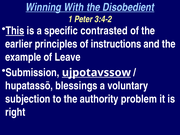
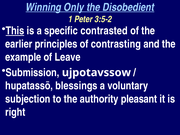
With: With -> Only (74, 7)
3:4-2: 3:4-2 -> 3:5-2 (103, 19)
instructions: instructions -> contrasting (116, 44)
ujpotavssow underline: present -> none (96, 73)
problem: problem -> pleasant (139, 99)
